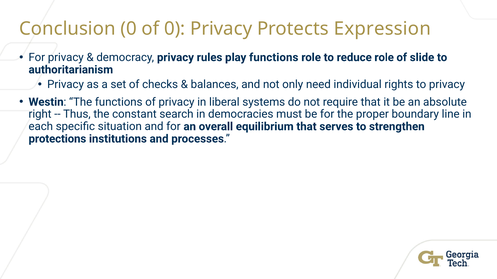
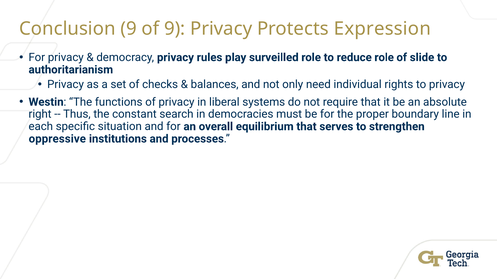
Conclusion 0: 0 -> 9 (129, 29)
of 0: 0 -> 9 (175, 29)
play functions: functions -> surveilled (274, 57)
protections: protections -> oppressive (57, 139)
